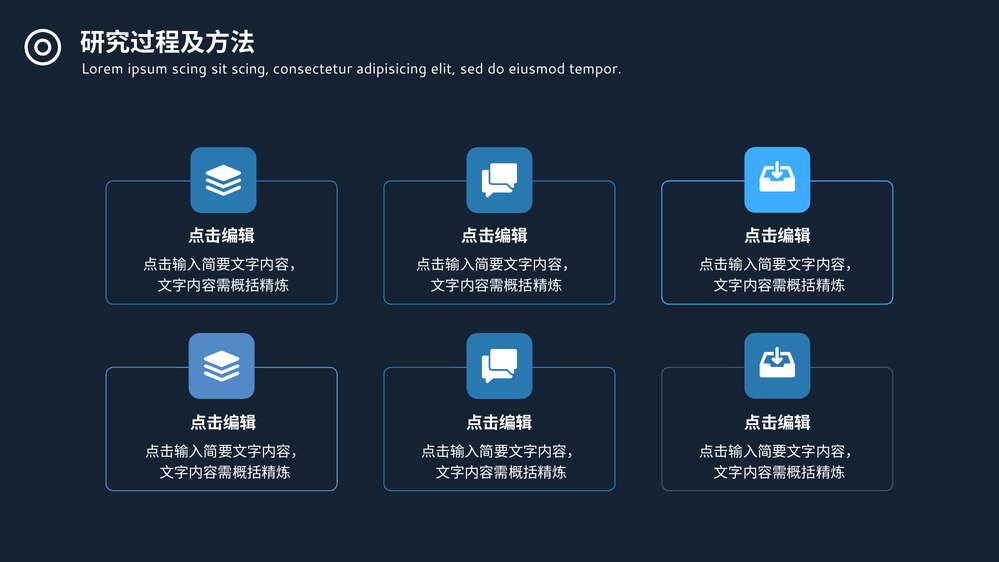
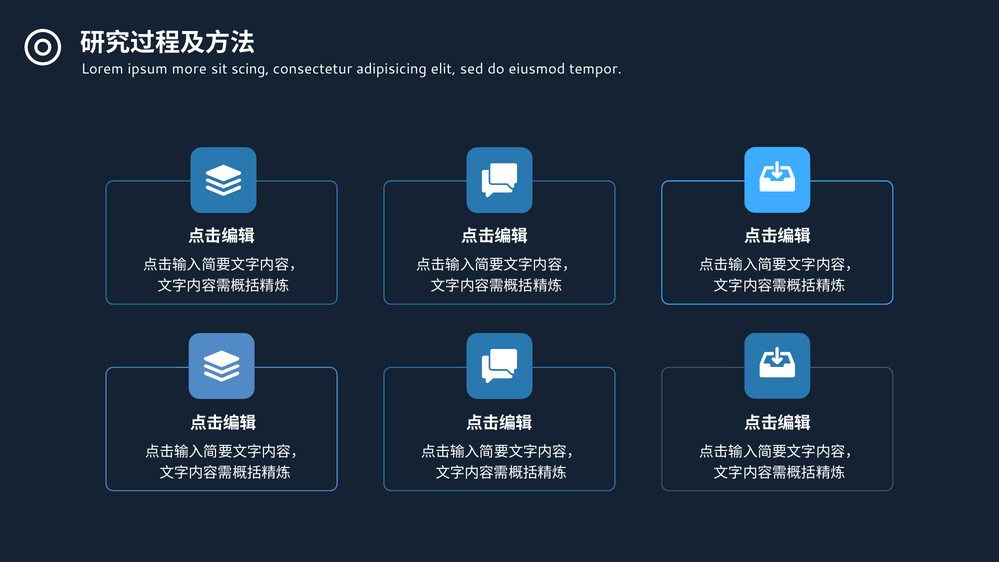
ipsum scing: scing -> more (189, 69)
